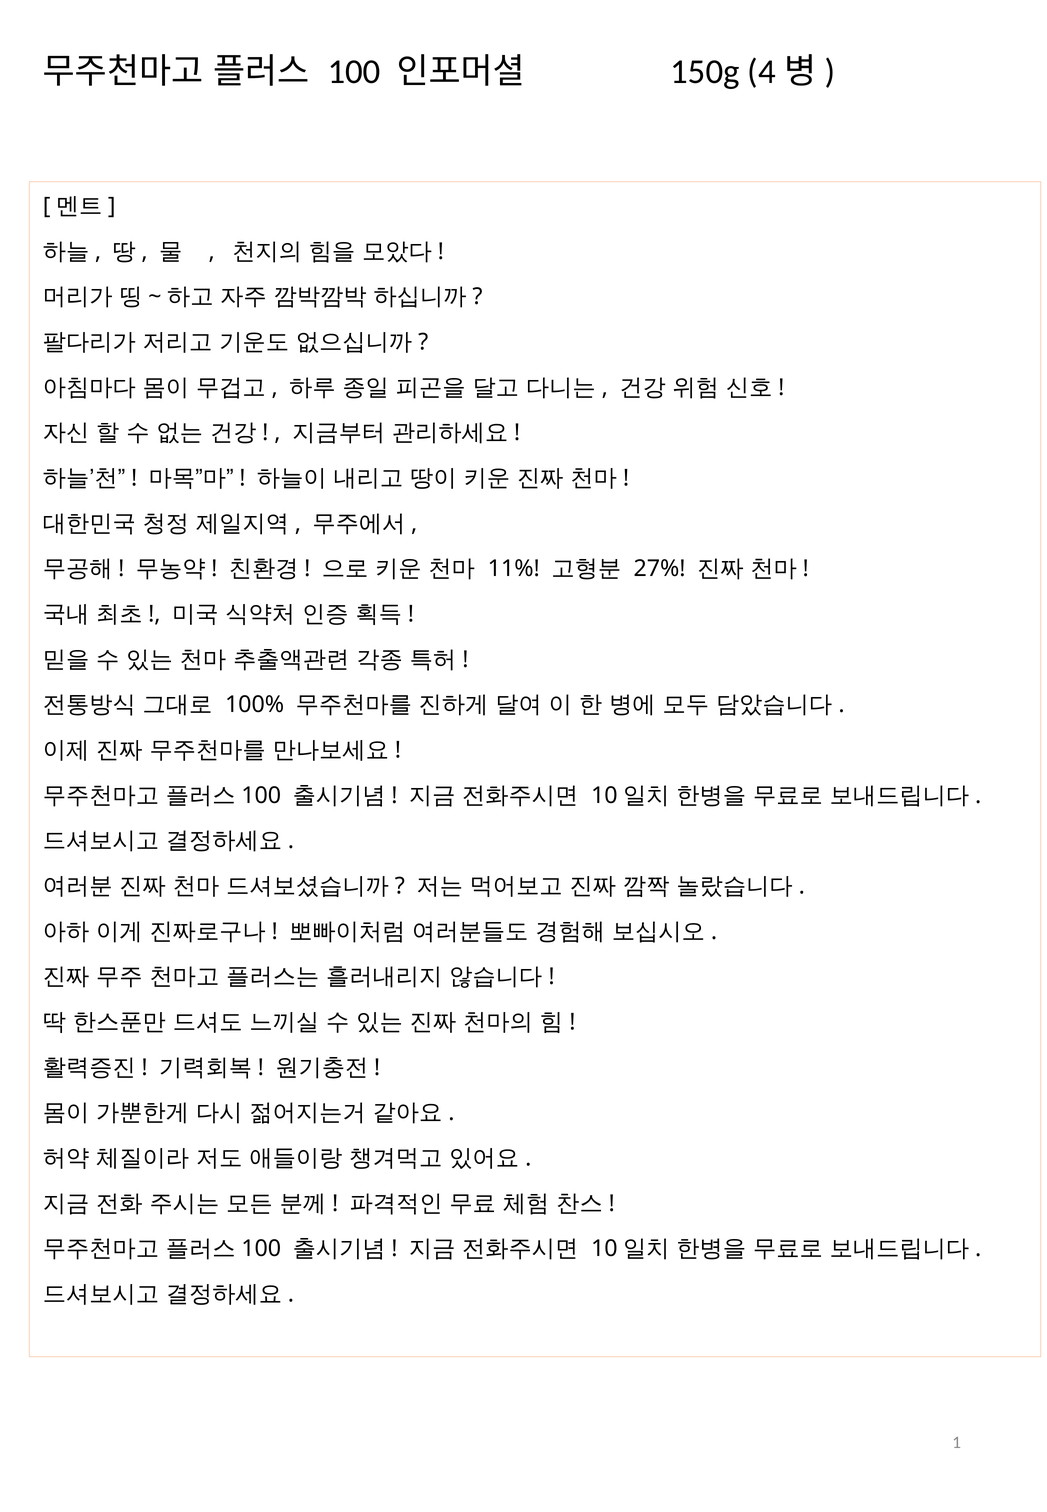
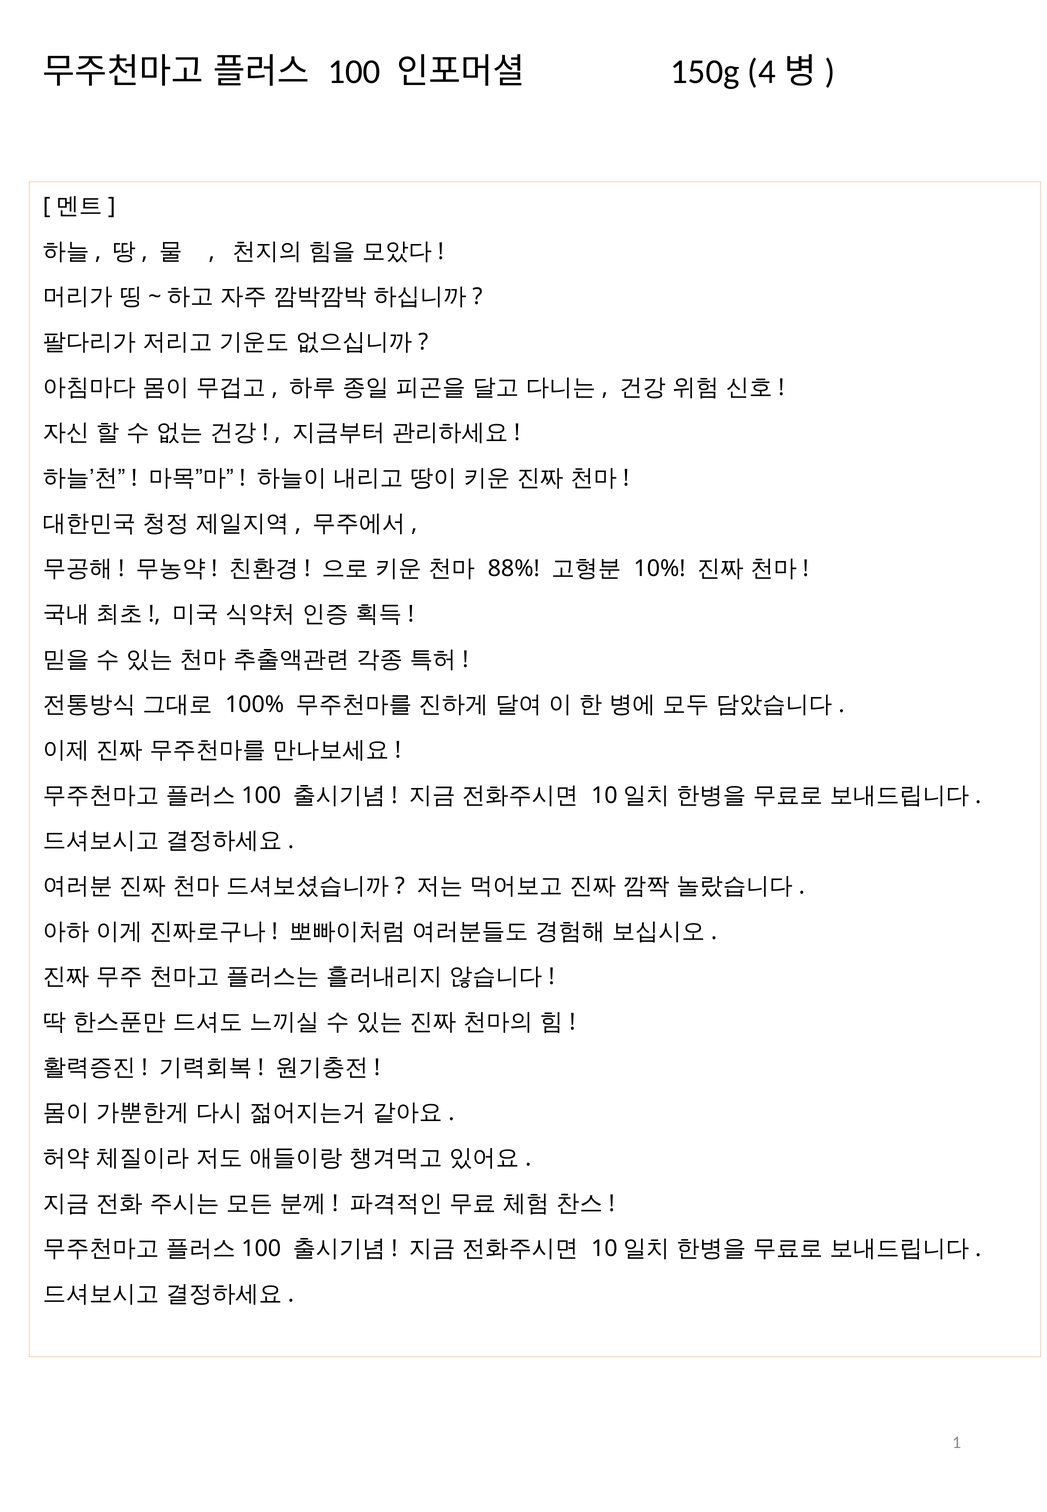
11%: 11% -> 88% (514, 569)
27%: 27% -> 10% (660, 569)
